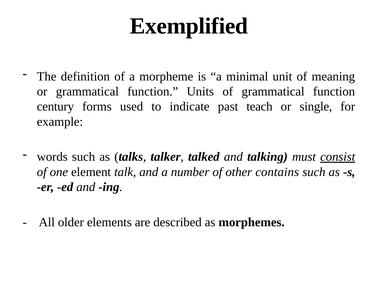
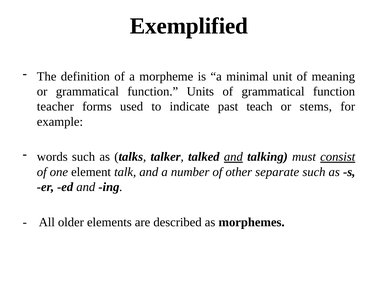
century: century -> teacher (55, 107)
single: single -> stems (316, 107)
and underline: none -> present (233, 157)
contains: contains -> separate (277, 172)
